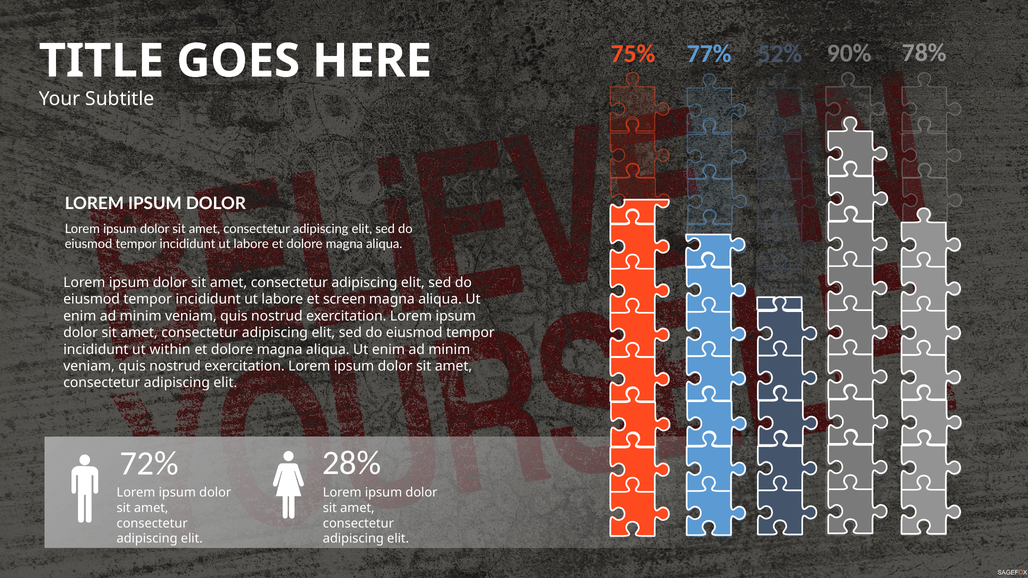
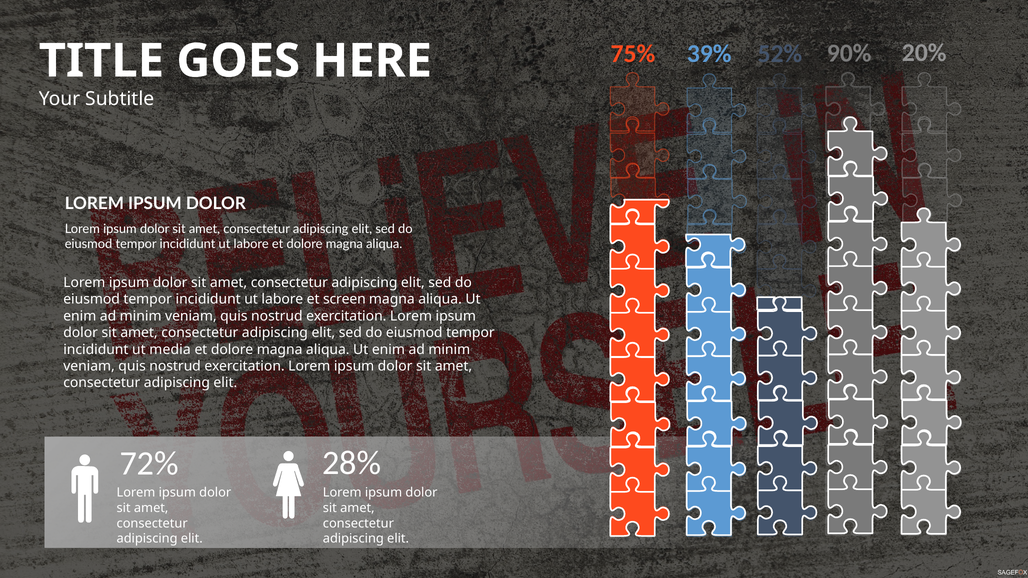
78%: 78% -> 20% (924, 53)
77%: 77% -> 39% (709, 54)
within: within -> media (170, 350)
